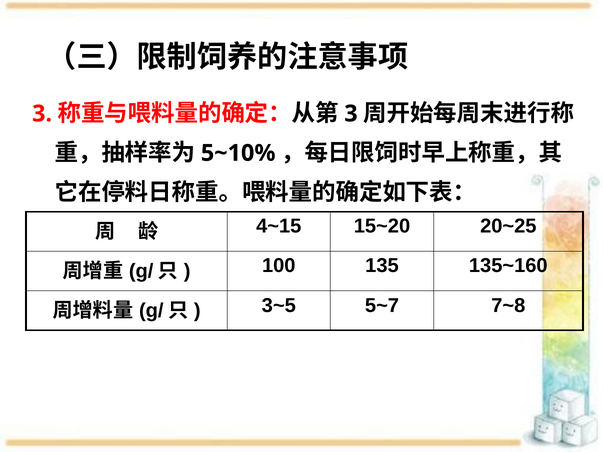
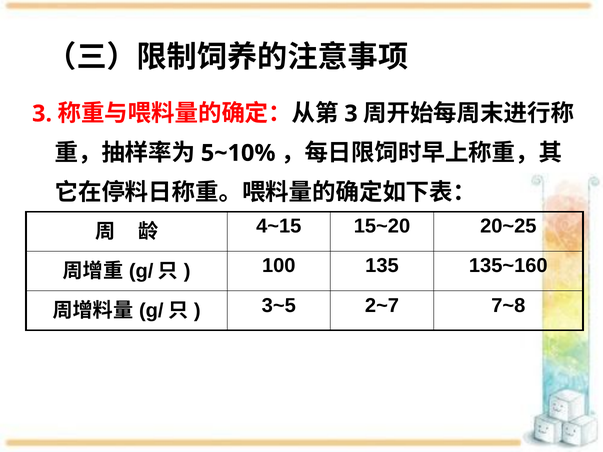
5~7: 5~7 -> 2~7 (382, 306)
